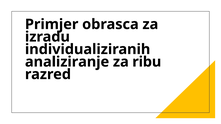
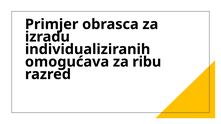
analiziranje: analiziranje -> omogućava (67, 62)
